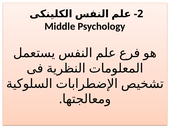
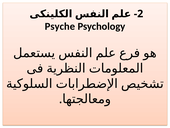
Middle: Middle -> Psyche (60, 26)
